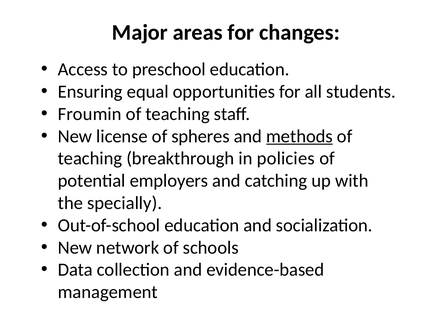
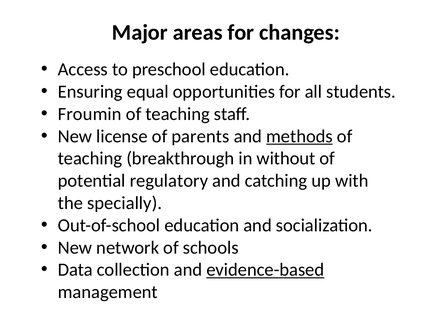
spheres: spheres -> parents (200, 136)
policies: policies -> without (286, 158)
employers: employers -> regulatory (169, 181)
evidence-based underline: none -> present (265, 270)
